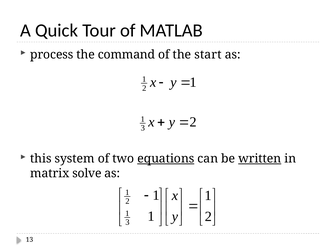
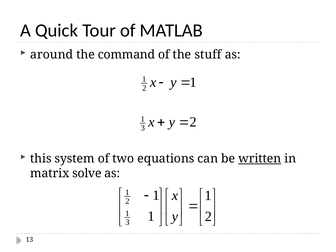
process: process -> around (52, 55)
start: start -> stuff (208, 55)
equations underline: present -> none (166, 159)
